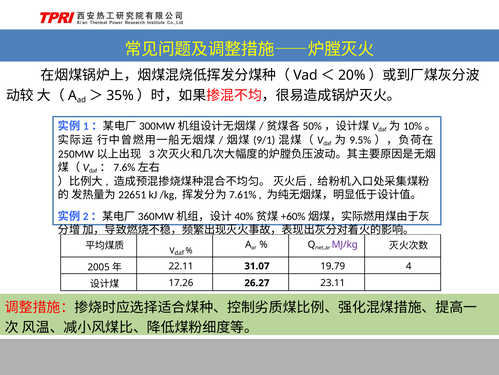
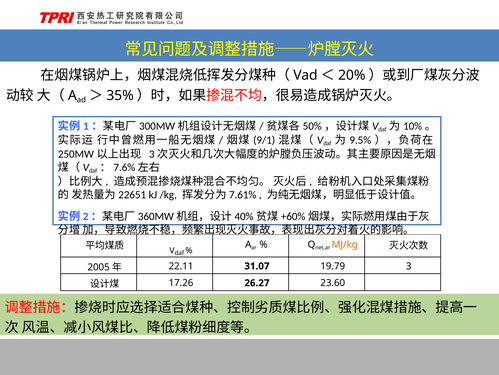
MJ/kg colour: purple -> orange (345, 244)
4: 4 -> 3 (409, 266)
23.11: 23.11 -> 23.60 (333, 282)
